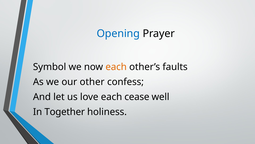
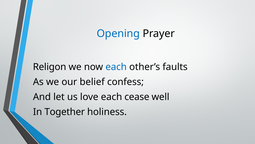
Symbol: Symbol -> Religon (50, 67)
each colour: orange -> blue (116, 67)
other: other -> belief (92, 82)
